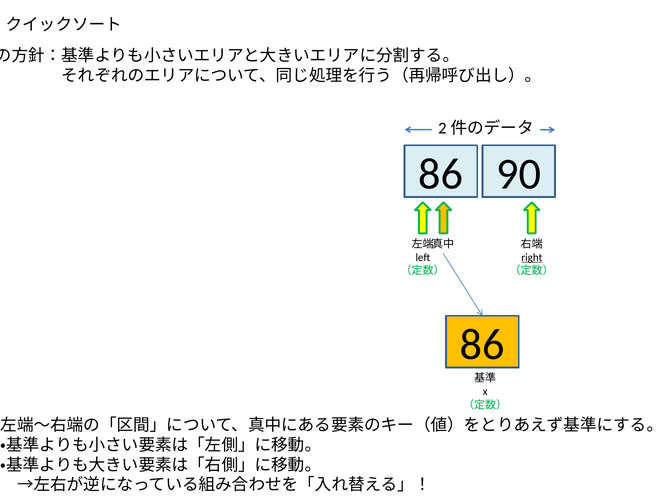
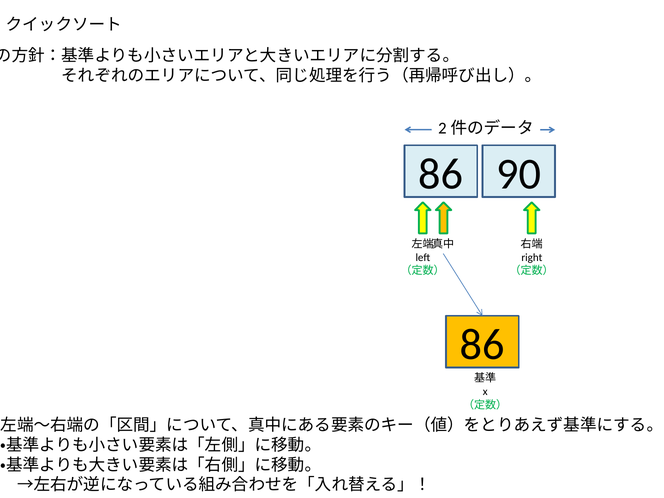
right underline: present -> none (532, 257)
